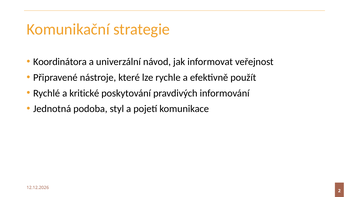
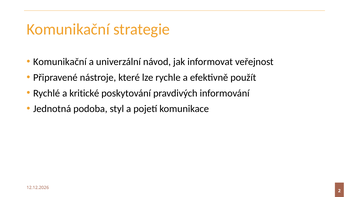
Koordinátora: Koordinátora -> Komunikační (60, 62)
